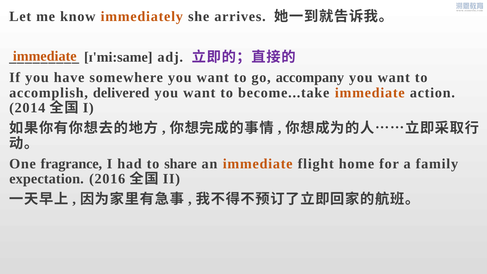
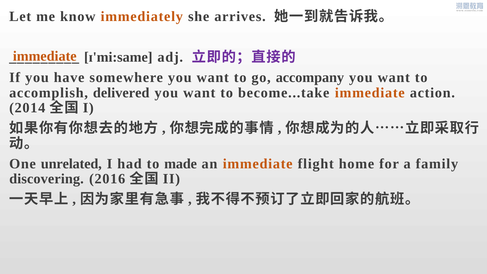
fragrance: fragrance -> unrelated (71, 164)
share: share -> made (181, 164)
expectation: expectation -> discovering (47, 179)
